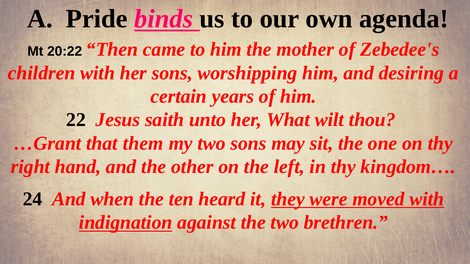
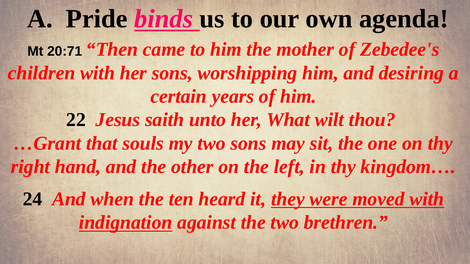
20:22: 20:22 -> 20:71 (65, 51)
them: them -> souls (143, 143)
